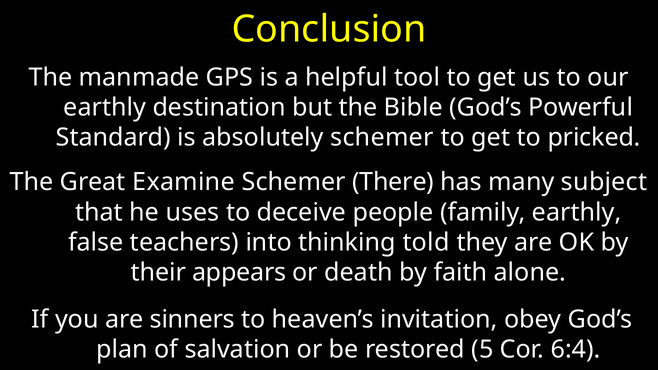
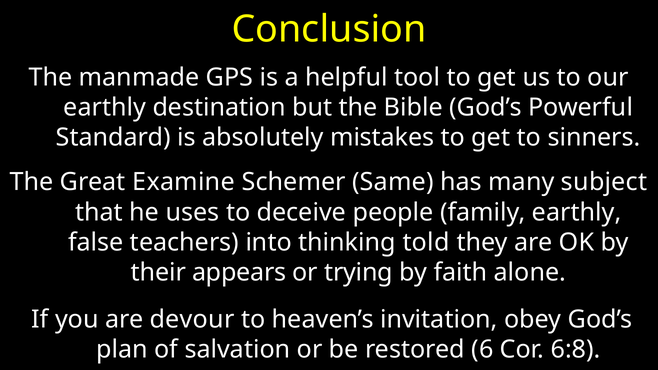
absolutely schemer: schemer -> mistakes (382, 138)
pricked: pricked -> sinners (594, 138)
There: There -> Same (393, 182)
death: death -> trying (359, 273)
sinners: sinners -> devour (192, 320)
5: 5 -> 6 (482, 350)
6:4: 6:4 -> 6:8 (576, 350)
